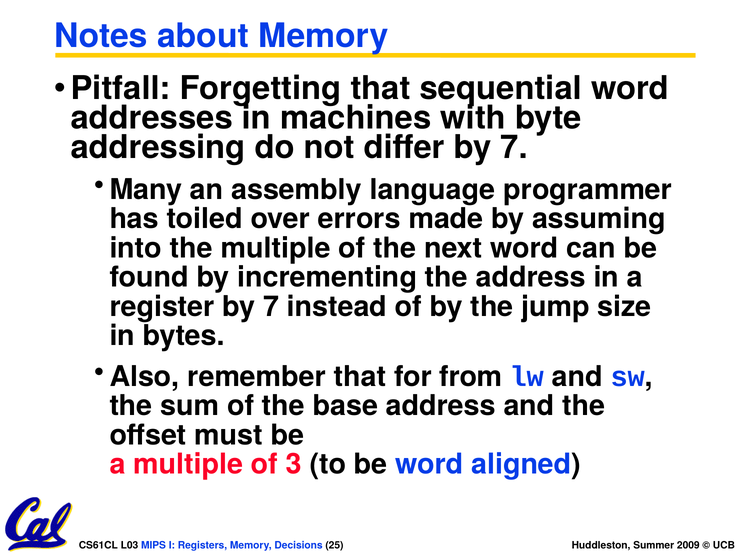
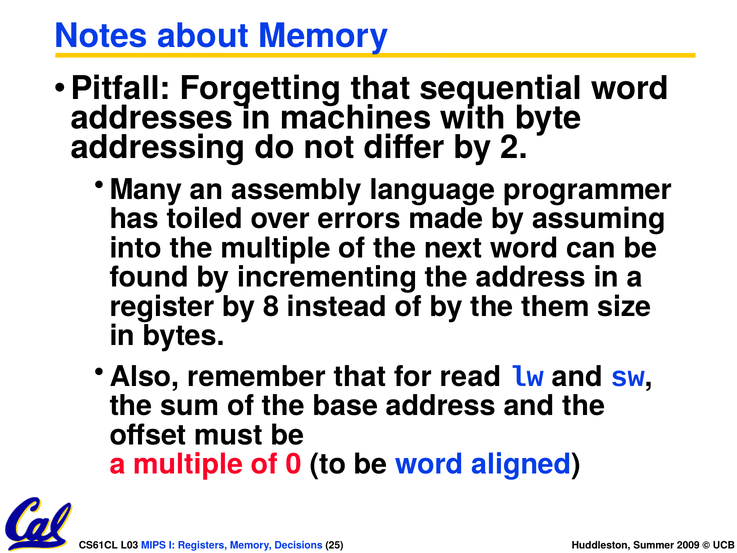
differ by 7: 7 -> 2 (514, 147)
register by 7: 7 -> 8 (271, 307)
jump: jump -> them (555, 307)
from: from -> read (471, 377)
3: 3 -> 0 (294, 464)
